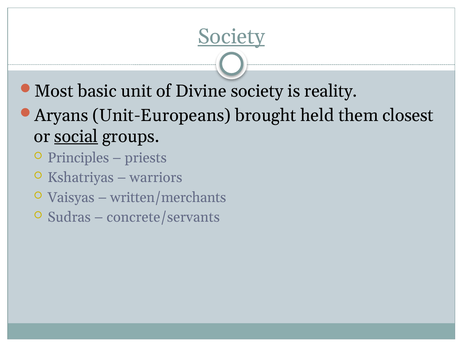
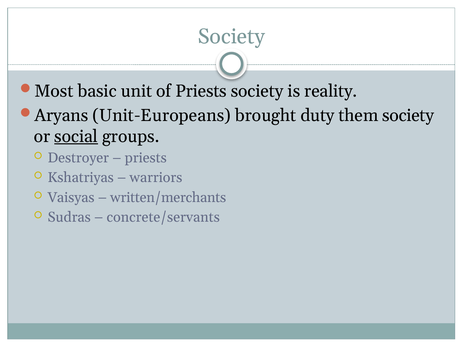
Society underline: present -> none (231, 36)
of Divine: Divine -> Priests (201, 91)
held: held -> duty (317, 116)
them closest: closest -> society (408, 116)
Principles: Principles -> Destroyer (78, 158)
